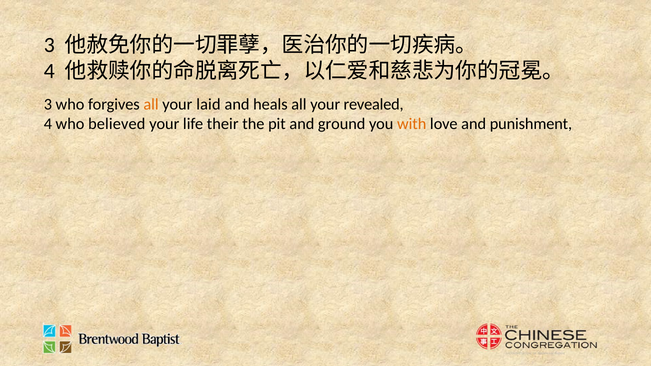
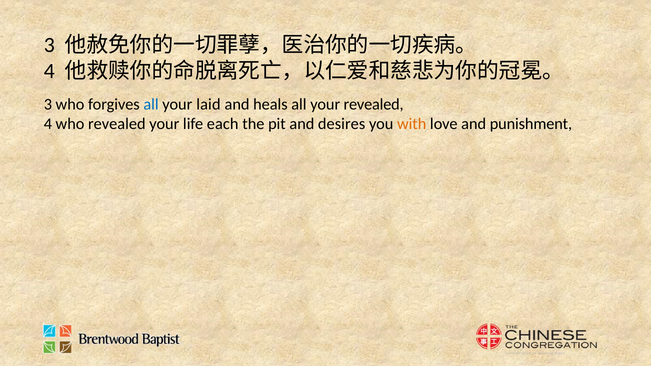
all colour: orange -> blue (151, 104)
who believed: believed -> revealed (117, 124)
their: their -> each (223, 124)
ground: ground -> desires (342, 124)
